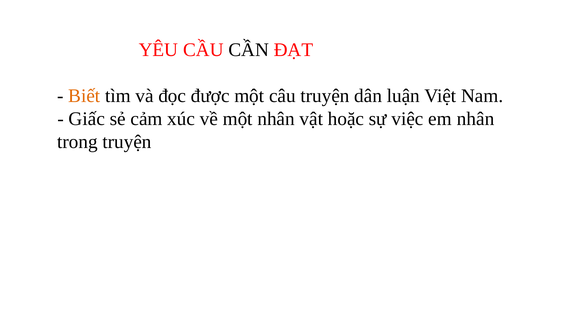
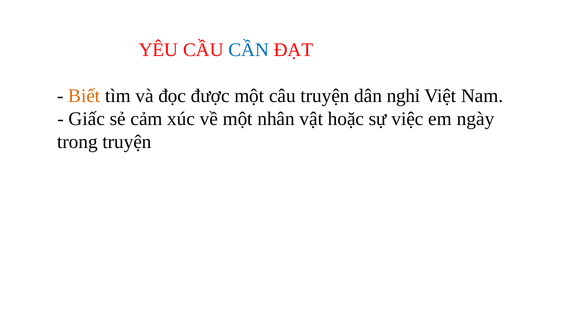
CẦN colour: black -> blue (249, 50)
luận: luận -> nghỉ (403, 96)
em nhân: nhân -> ngày (476, 119)
